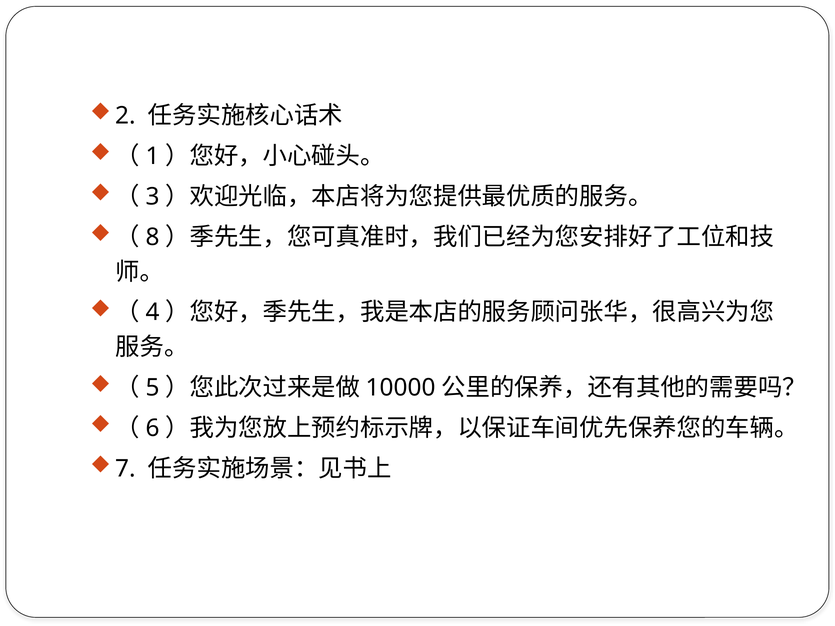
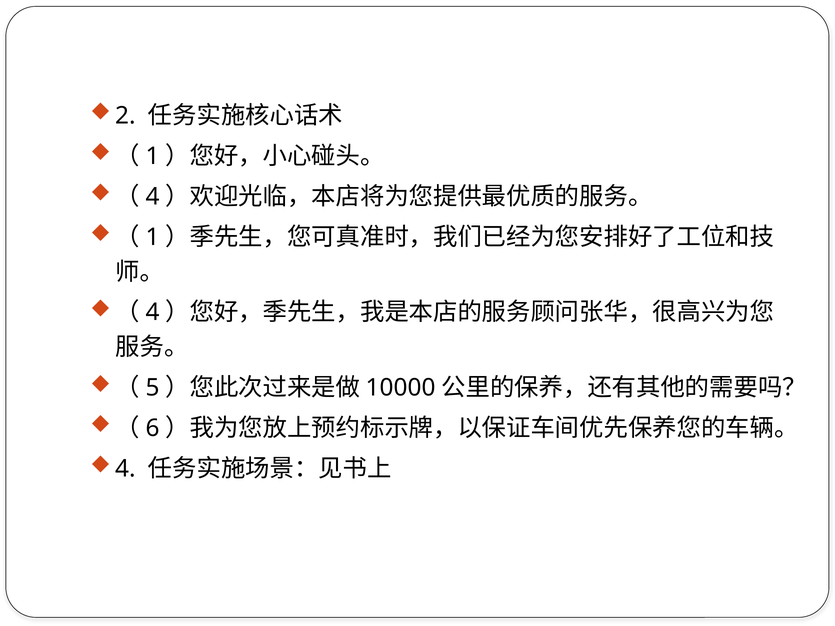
3: 3 -> 4 (153, 197)
8: 8 -> 1 (153, 237)
7: 7 -> 4 (126, 469)
